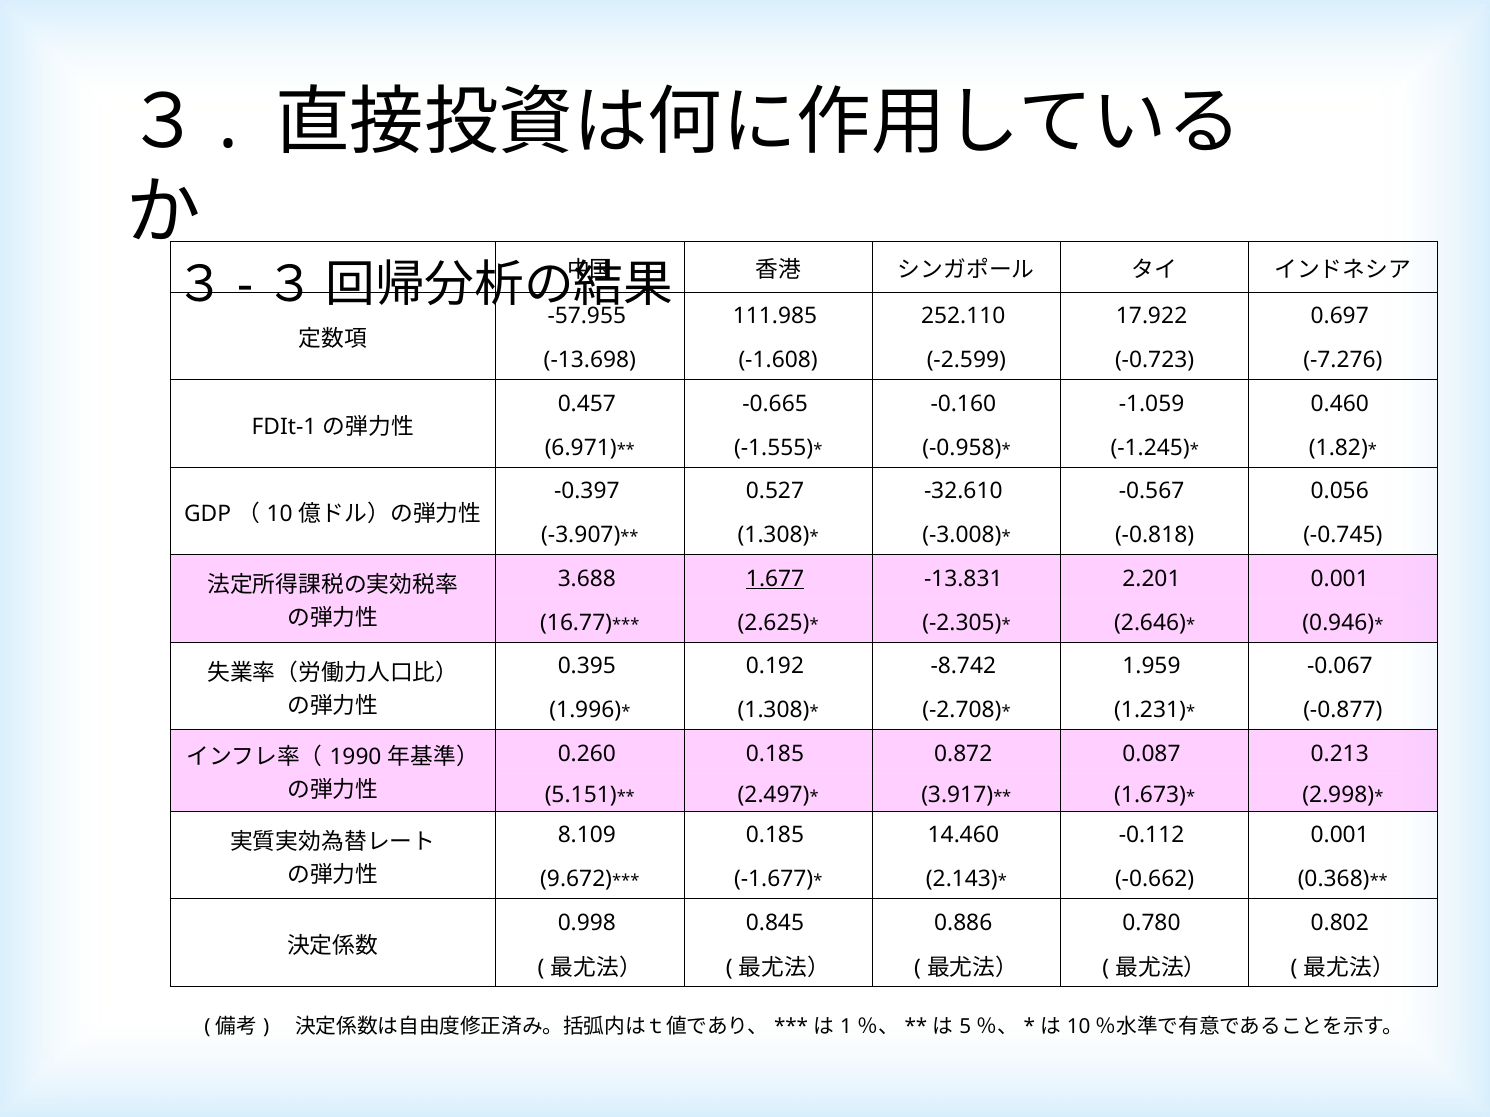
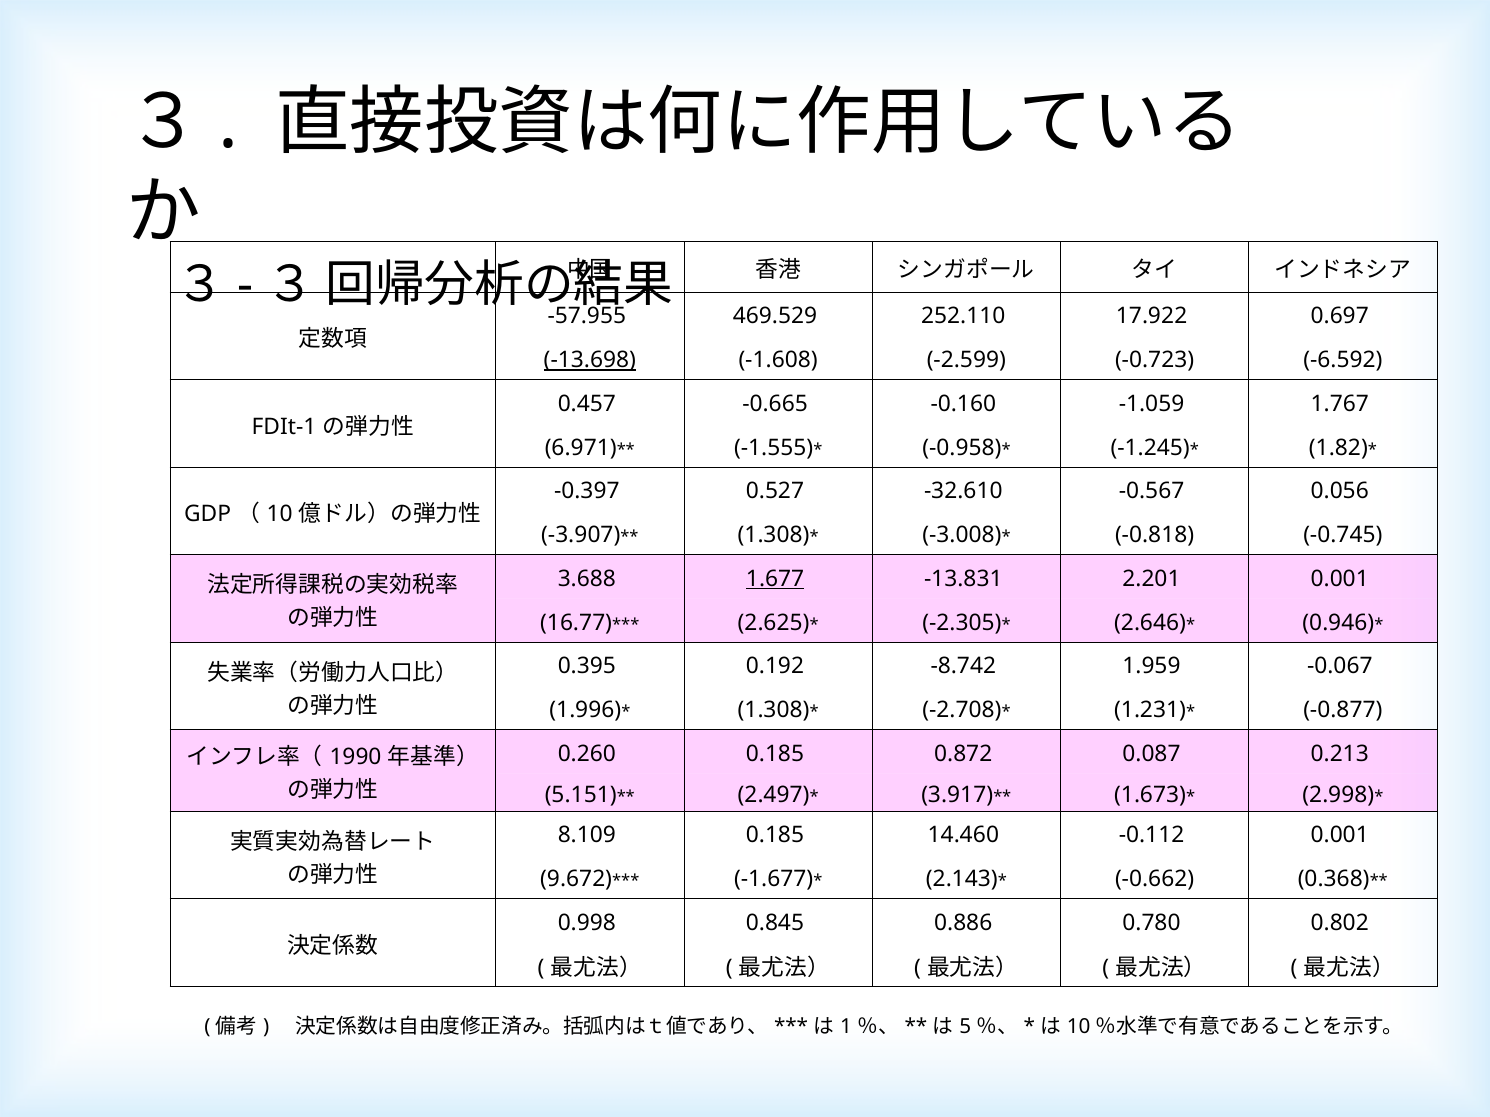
111.985: 111.985 -> 469.529 (775, 316)
-13.698 underline: none -> present (590, 360)
-7.276: -7.276 -> -6.592 (1343, 360)
0.460: 0.460 -> 1.767 (1340, 404)
